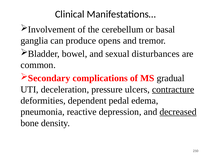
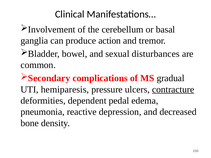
opens: opens -> action (110, 41)
deceleration: deceleration -> hemiparesis (65, 90)
decreased underline: present -> none (178, 112)
